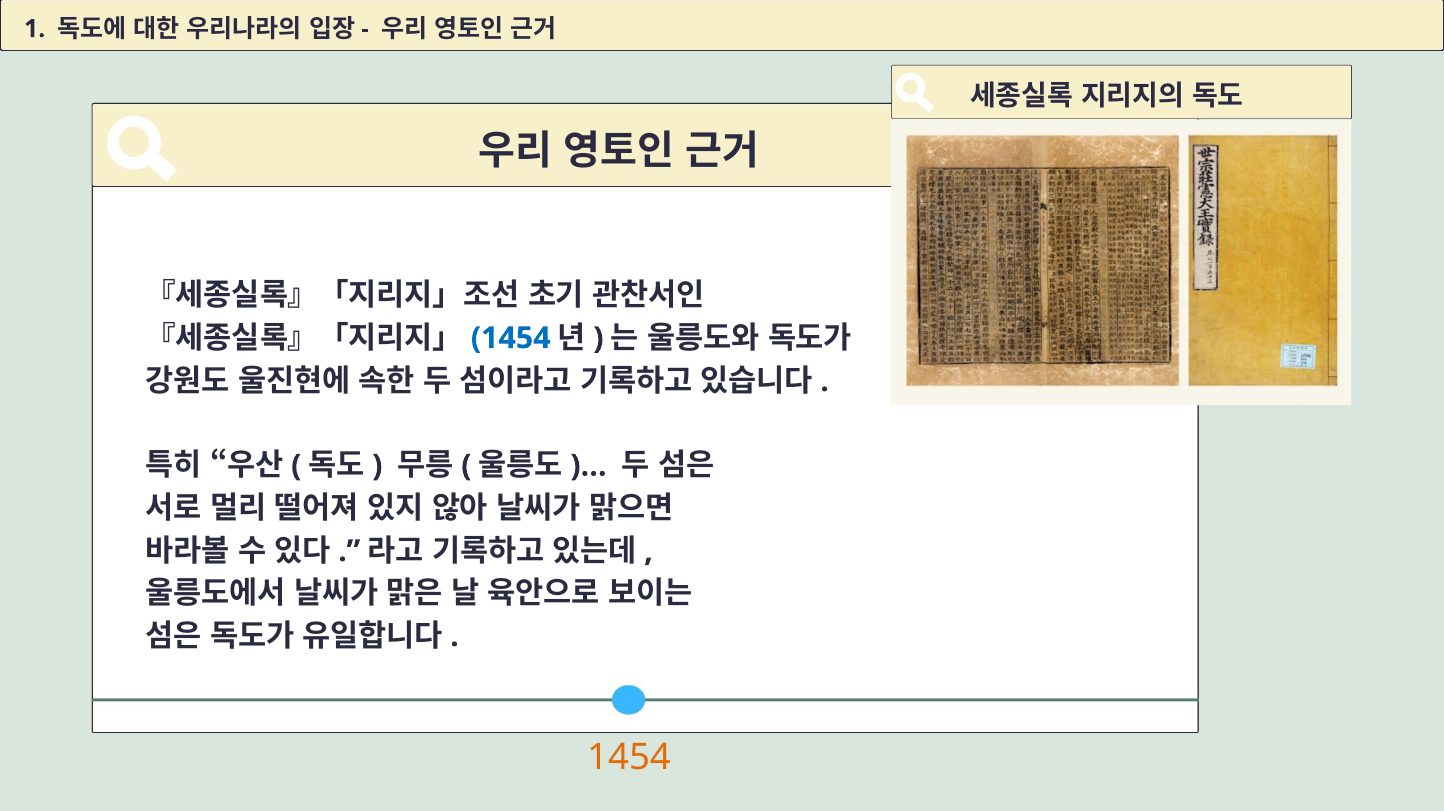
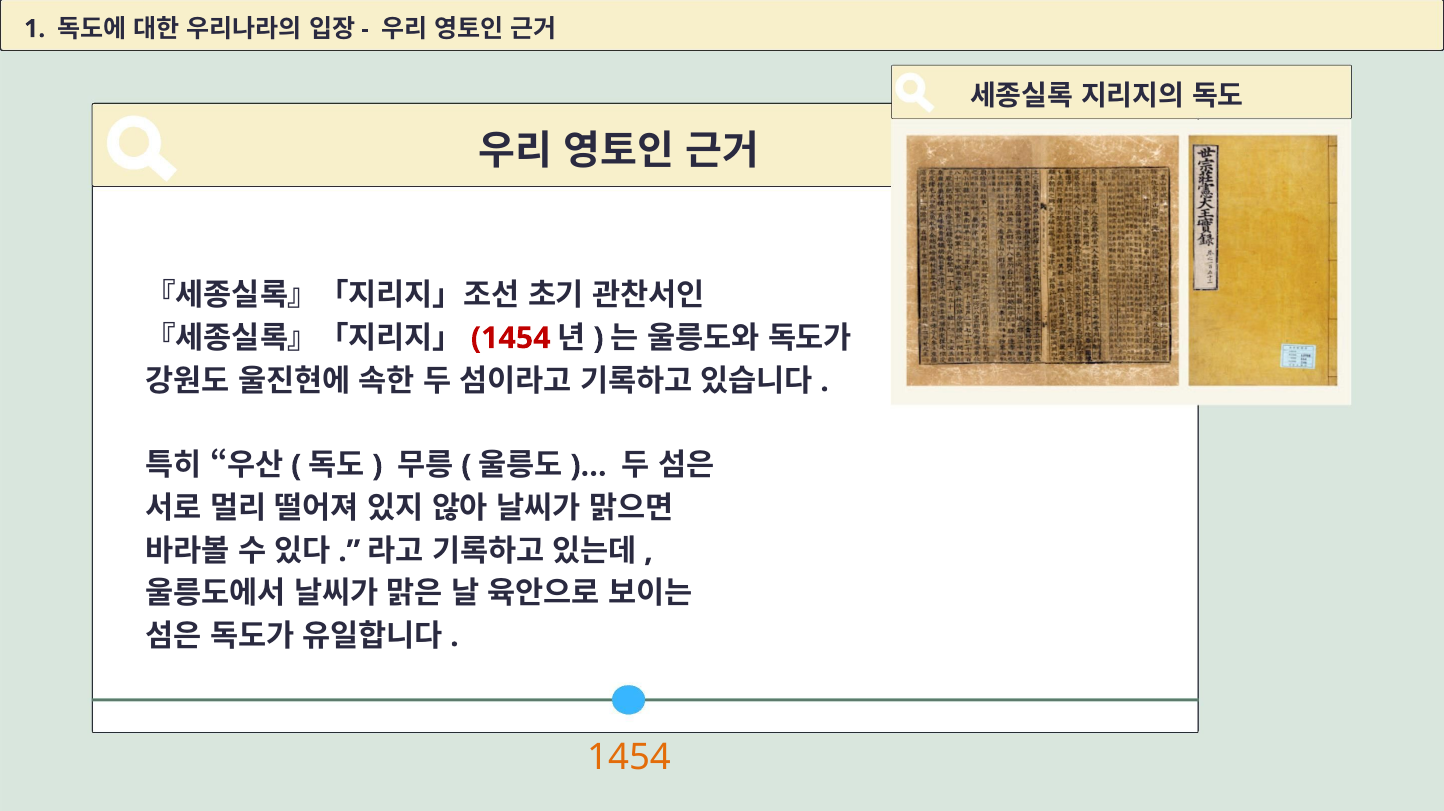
1454 colour: blue -> red (511, 338)
